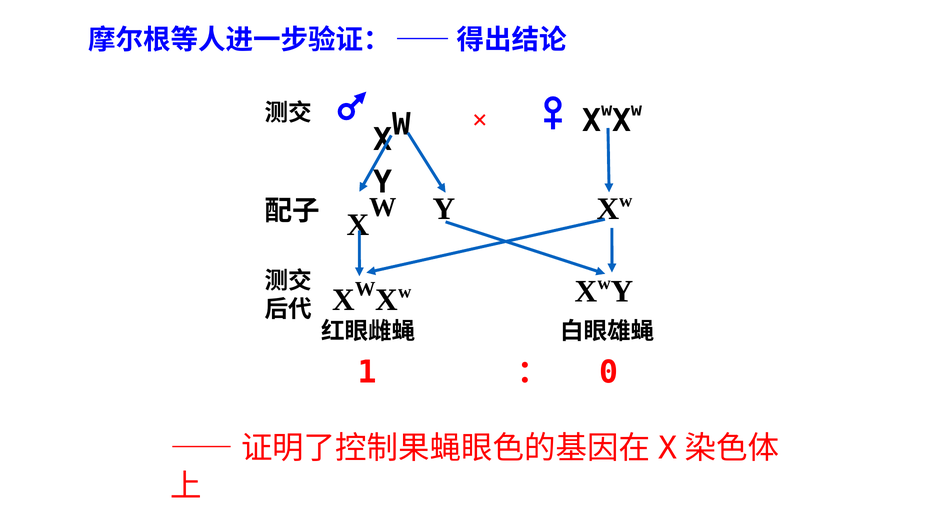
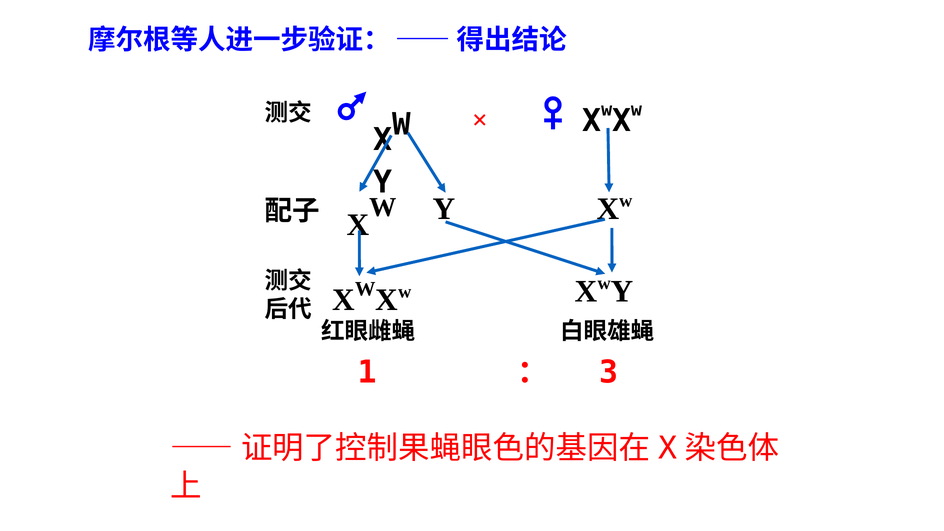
0: 0 -> 3 (608, 372)
